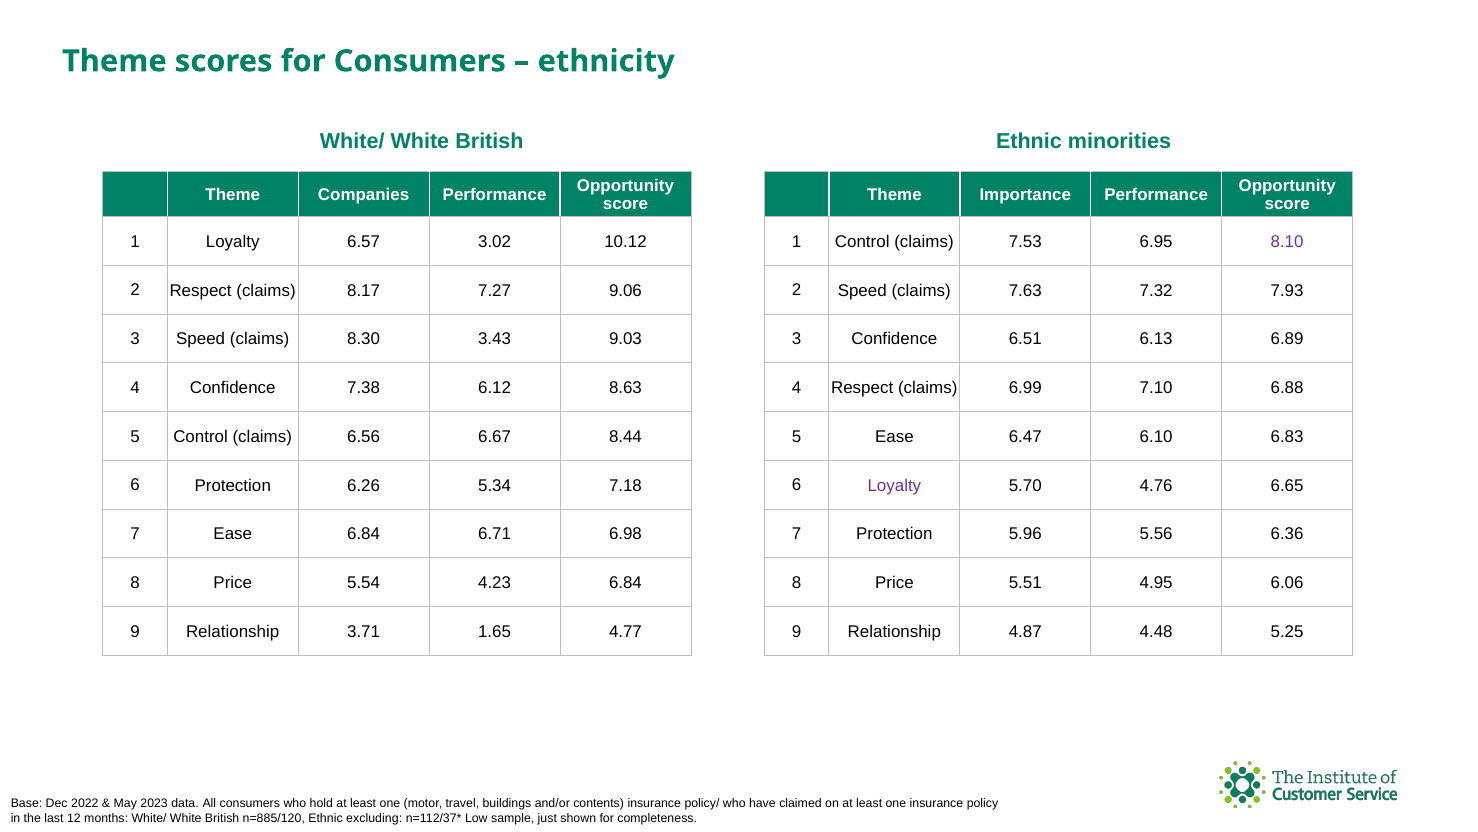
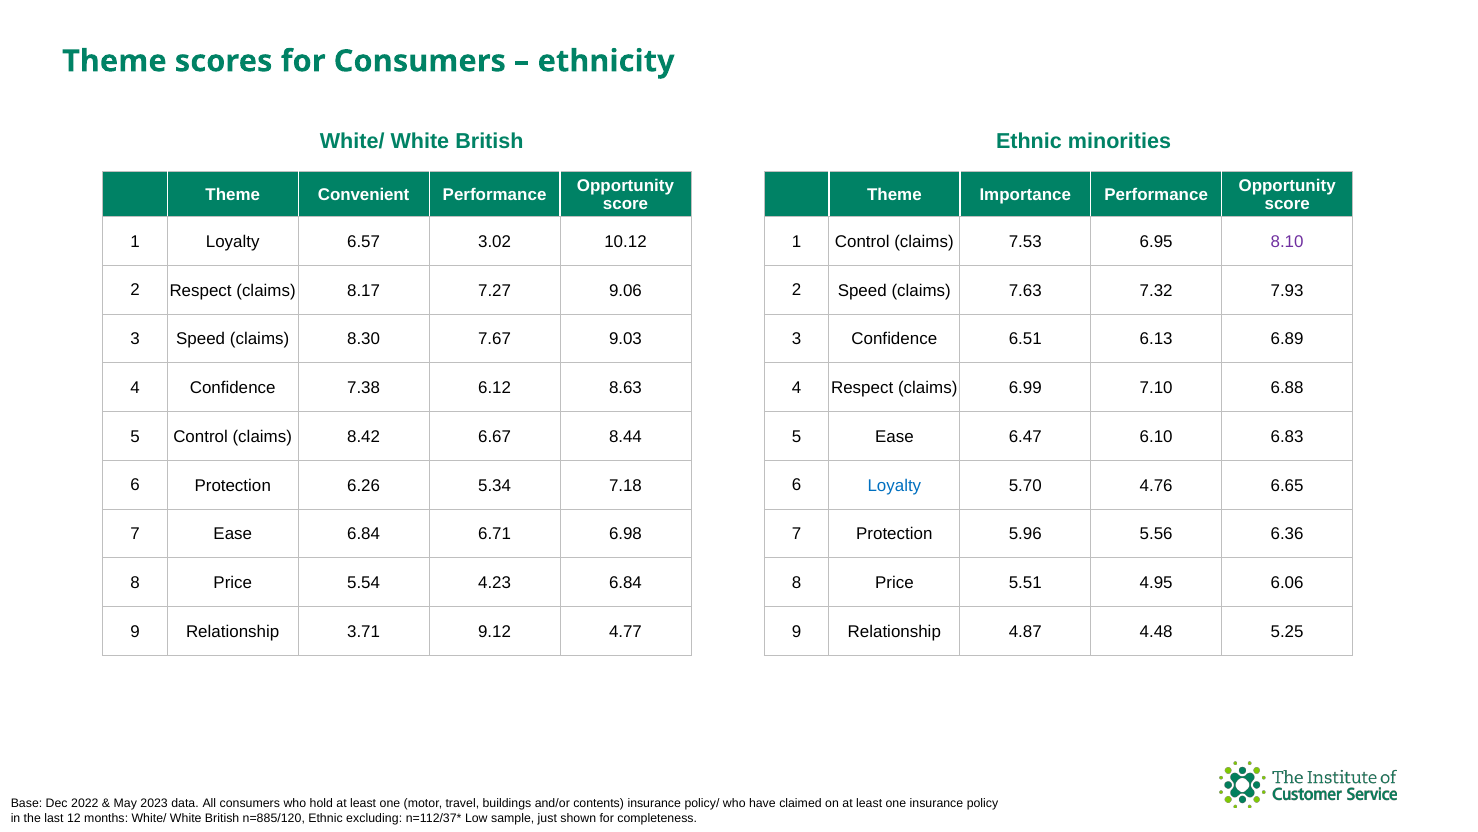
Companies: Companies -> Convenient (364, 195)
3.43: 3.43 -> 7.67 (495, 339)
6.56: 6.56 -> 8.42 (364, 436)
Loyalty colour: purple -> blue (894, 485)
1.65: 1.65 -> 9.12 (495, 631)
